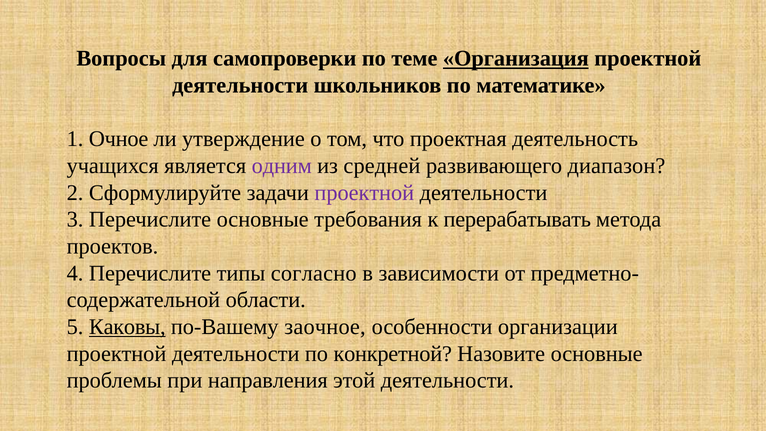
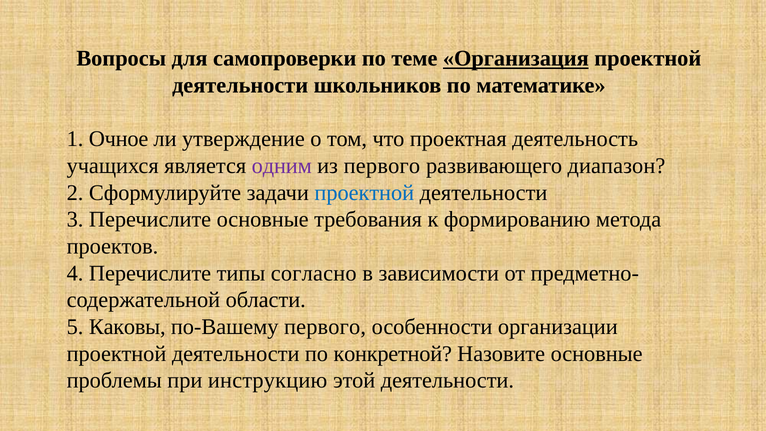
из средней: средней -> первого (382, 166)
проектной colour: purple -> blue (364, 193)
перерабатывать: перерабатывать -> формированию (517, 220)
Каковы underline: present -> none (127, 327)
по-Вашему заочное: заочное -> первого (325, 327)
направления: направления -> инструкцию (268, 380)
